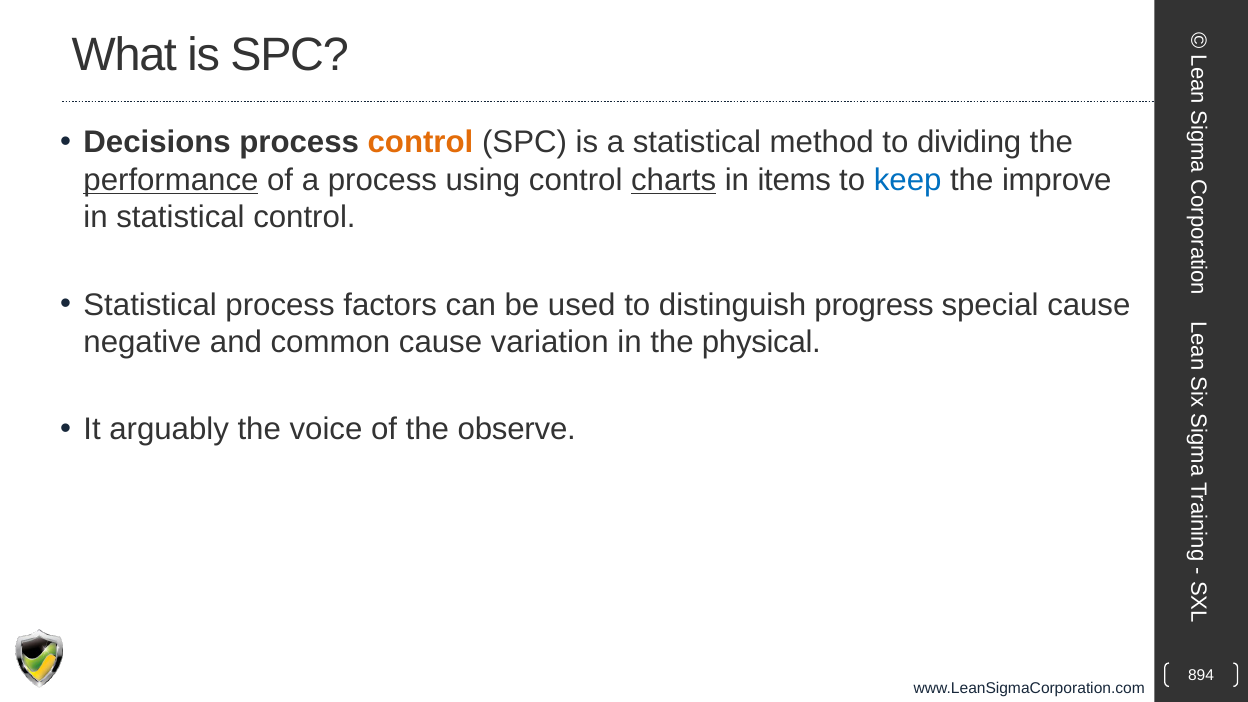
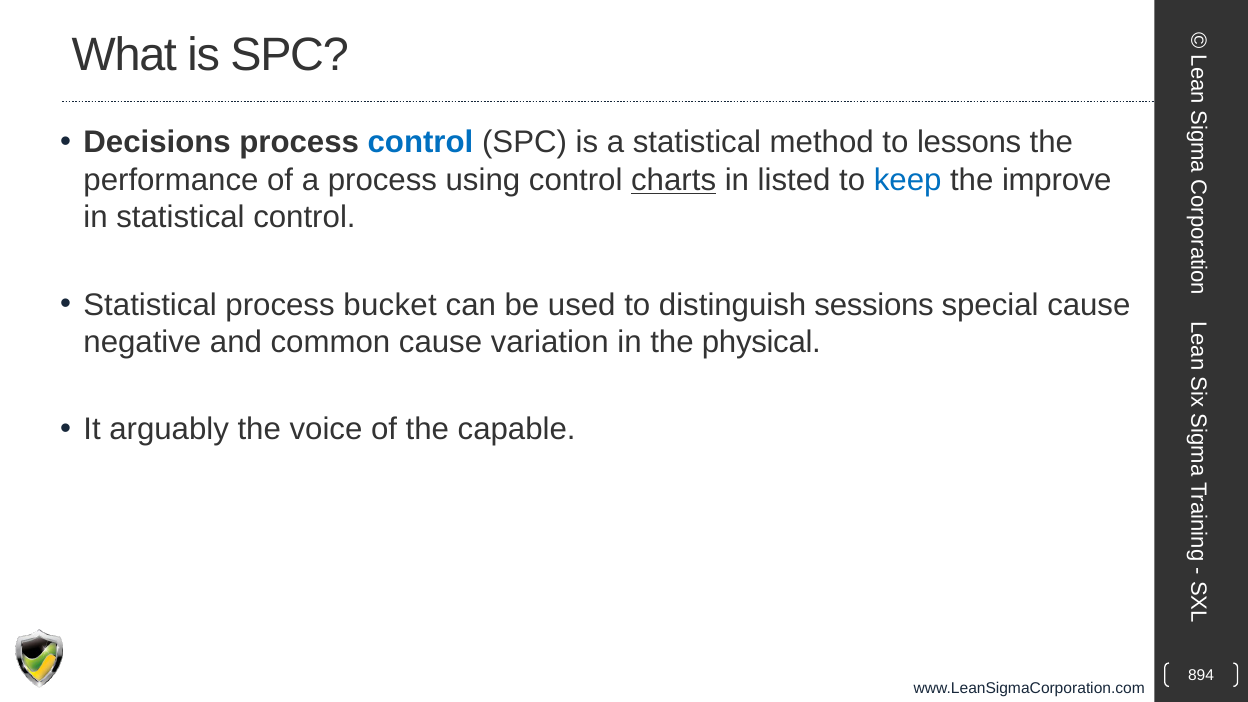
control colour: orange -> blue (420, 143)
dividing: dividing -> lessons (969, 143)
performance underline: present -> none (171, 180)
items: items -> listed (794, 180)
factors: factors -> bucket (390, 305)
progress: progress -> sessions (874, 305)
observe: observe -> capable (517, 430)
